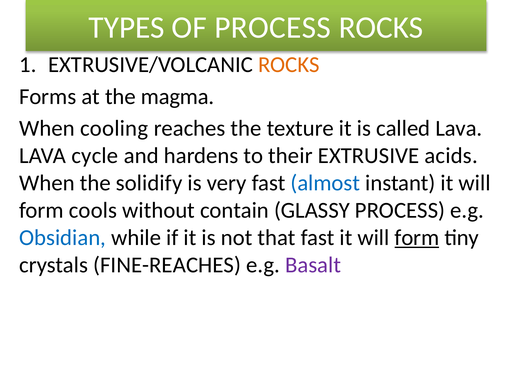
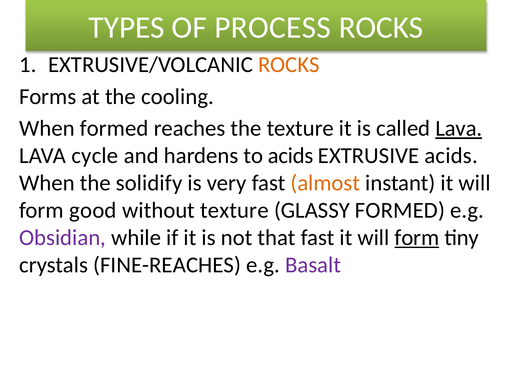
magma: magma -> cooling (177, 97)
When cooling: cooling -> formed (114, 128)
Lava underline: none -> present (459, 128)
to their: their -> acids (291, 156)
almost colour: blue -> orange (325, 183)
cools: cools -> good (93, 210)
without contain: contain -> texture (234, 210)
GLASSY PROCESS: PROCESS -> FORMED (400, 210)
Obsidian colour: blue -> purple (63, 238)
